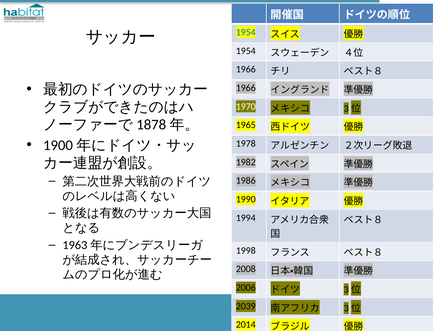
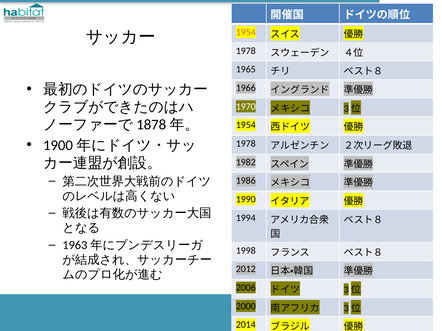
1954 colour: blue -> orange (246, 32)
1954: 1954 -> 1978 (246, 51)
1966: 1966 -> 1965 (246, 69)
1965: 1965 -> 1954 (246, 125)
2008: 2008 -> 2012 (246, 269)
2039: 2039 -> 2000 (246, 307)
